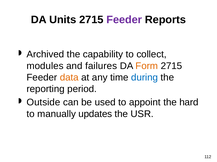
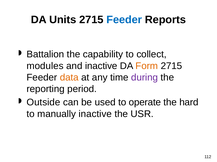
Feeder colour: purple -> blue (124, 20)
Archived: Archived -> Battalion (45, 55)
and failures: failures -> inactive (101, 66)
during colour: blue -> purple (145, 78)
appoint: appoint -> operate (145, 103)
manually updates: updates -> inactive (95, 114)
